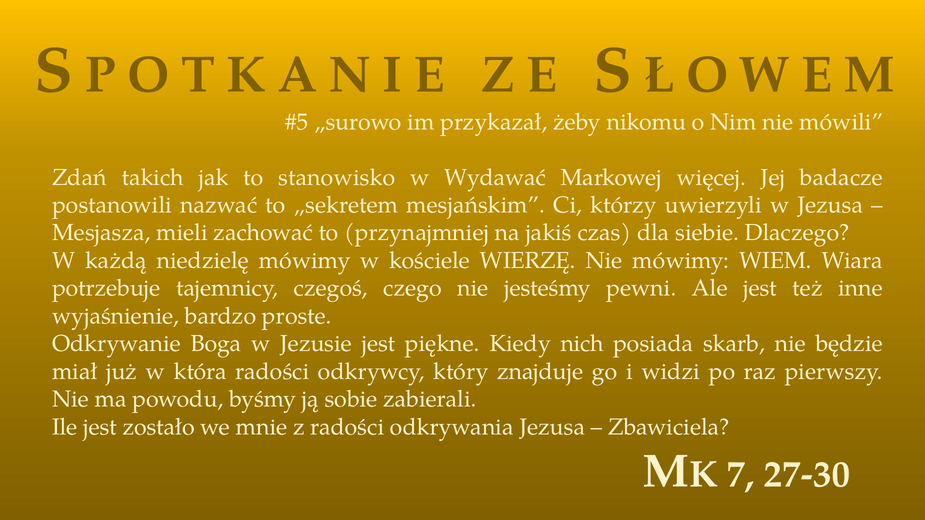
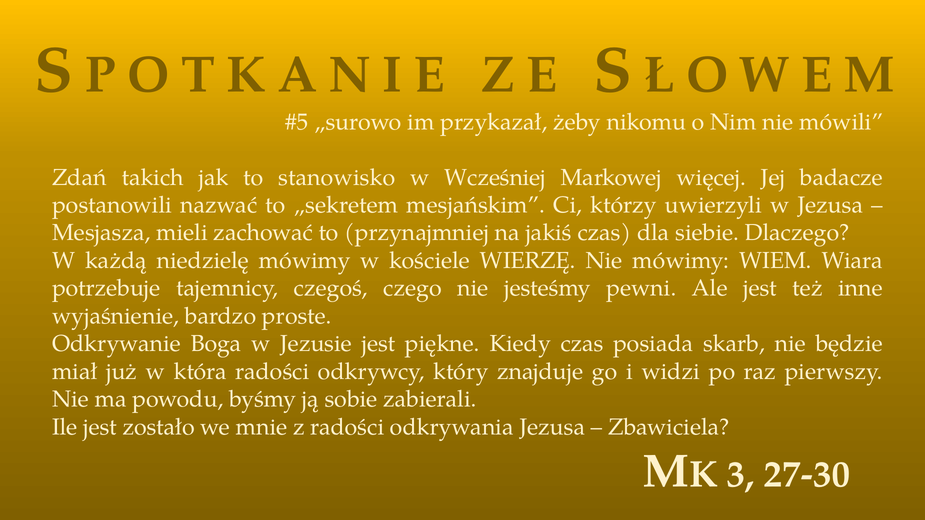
Wydawać: Wydawać -> Wcześniej (495, 177)
Kiedy nich: nich -> czas (582, 344)
7: 7 -> 3 (741, 475)
